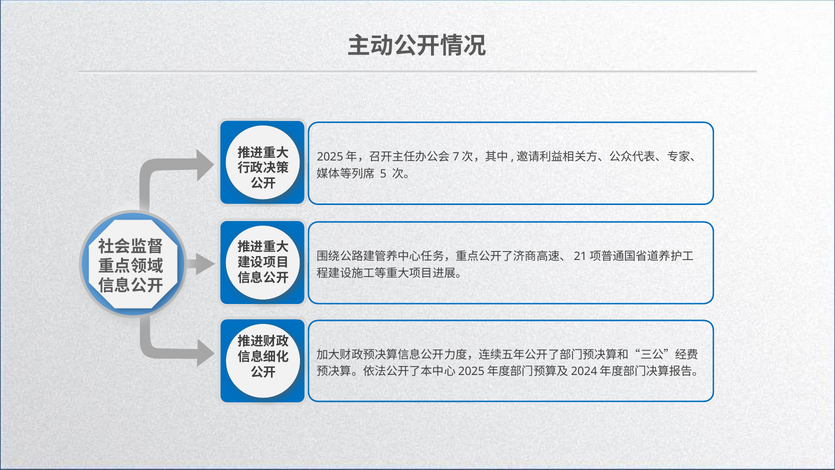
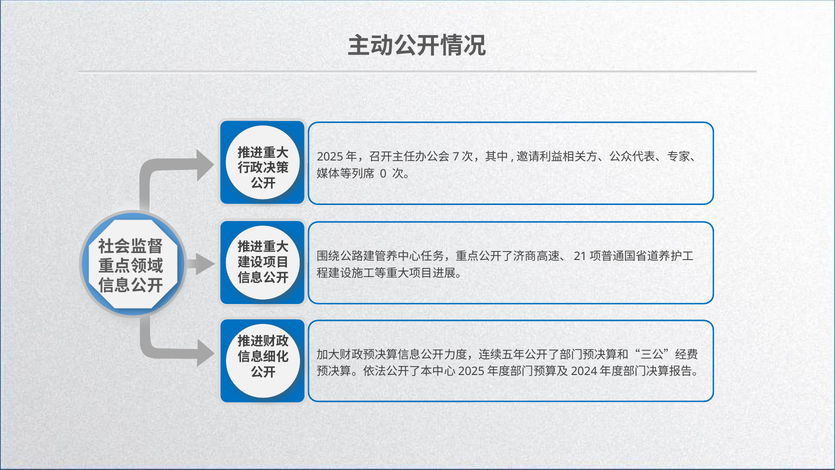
5: 5 -> 0 (383, 174)
